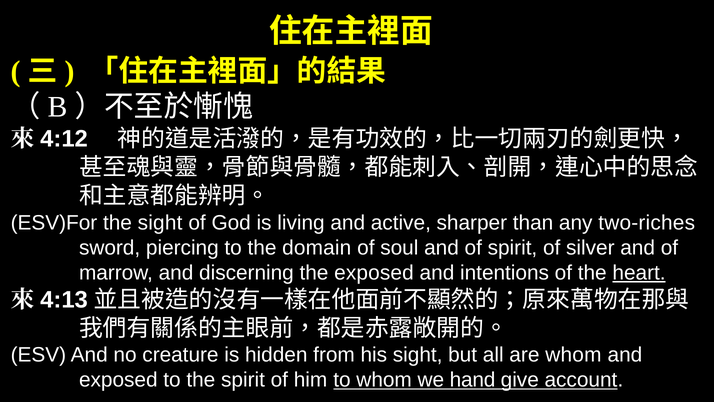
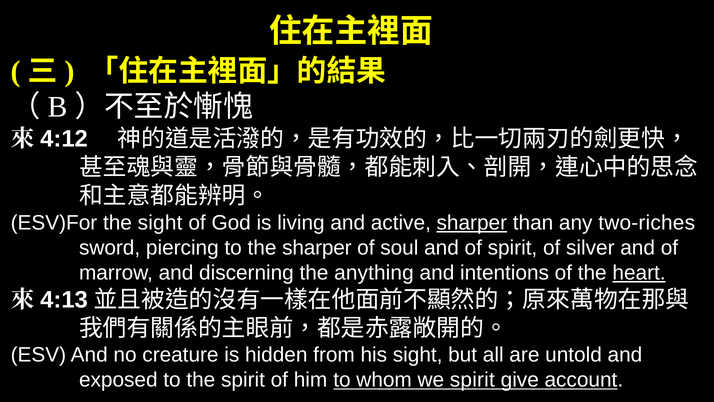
sharper underline: none -> present (472, 222)
the domain: domain -> sharper (317, 247)
the exposed: exposed -> anything (374, 272)
are whom: whom -> untold (574, 355)
we hand: hand -> spirit (472, 380)
